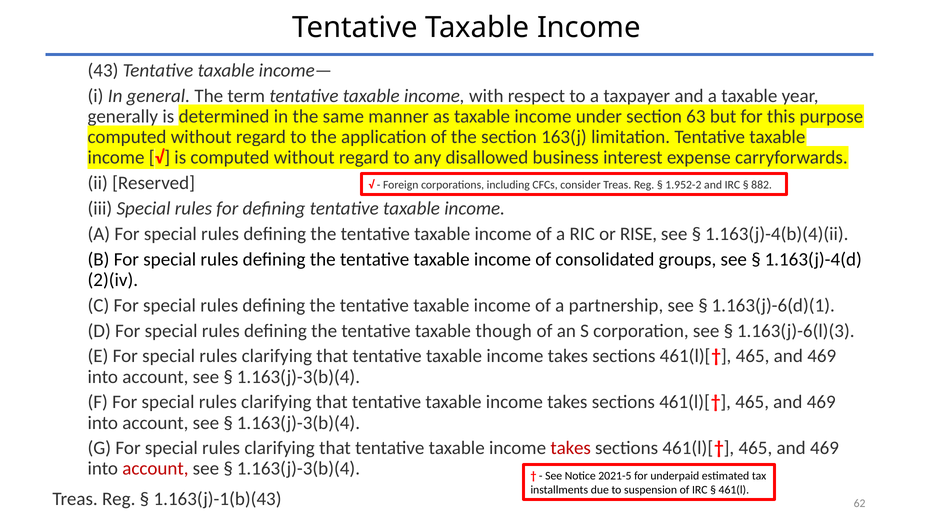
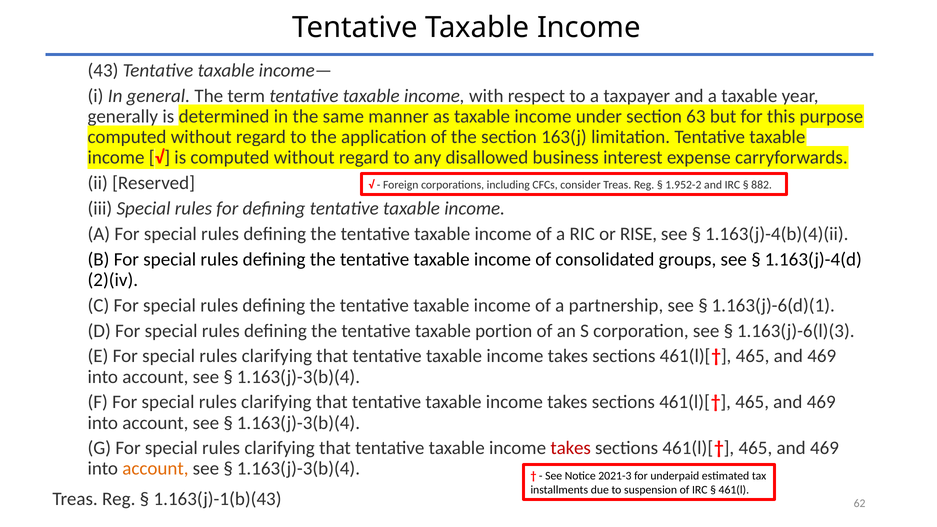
though: though -> portion (504, 331)
account colour: red -> orange (155, 469)
2021-5: 2021-5 -> 2021-3 (615, 476)
